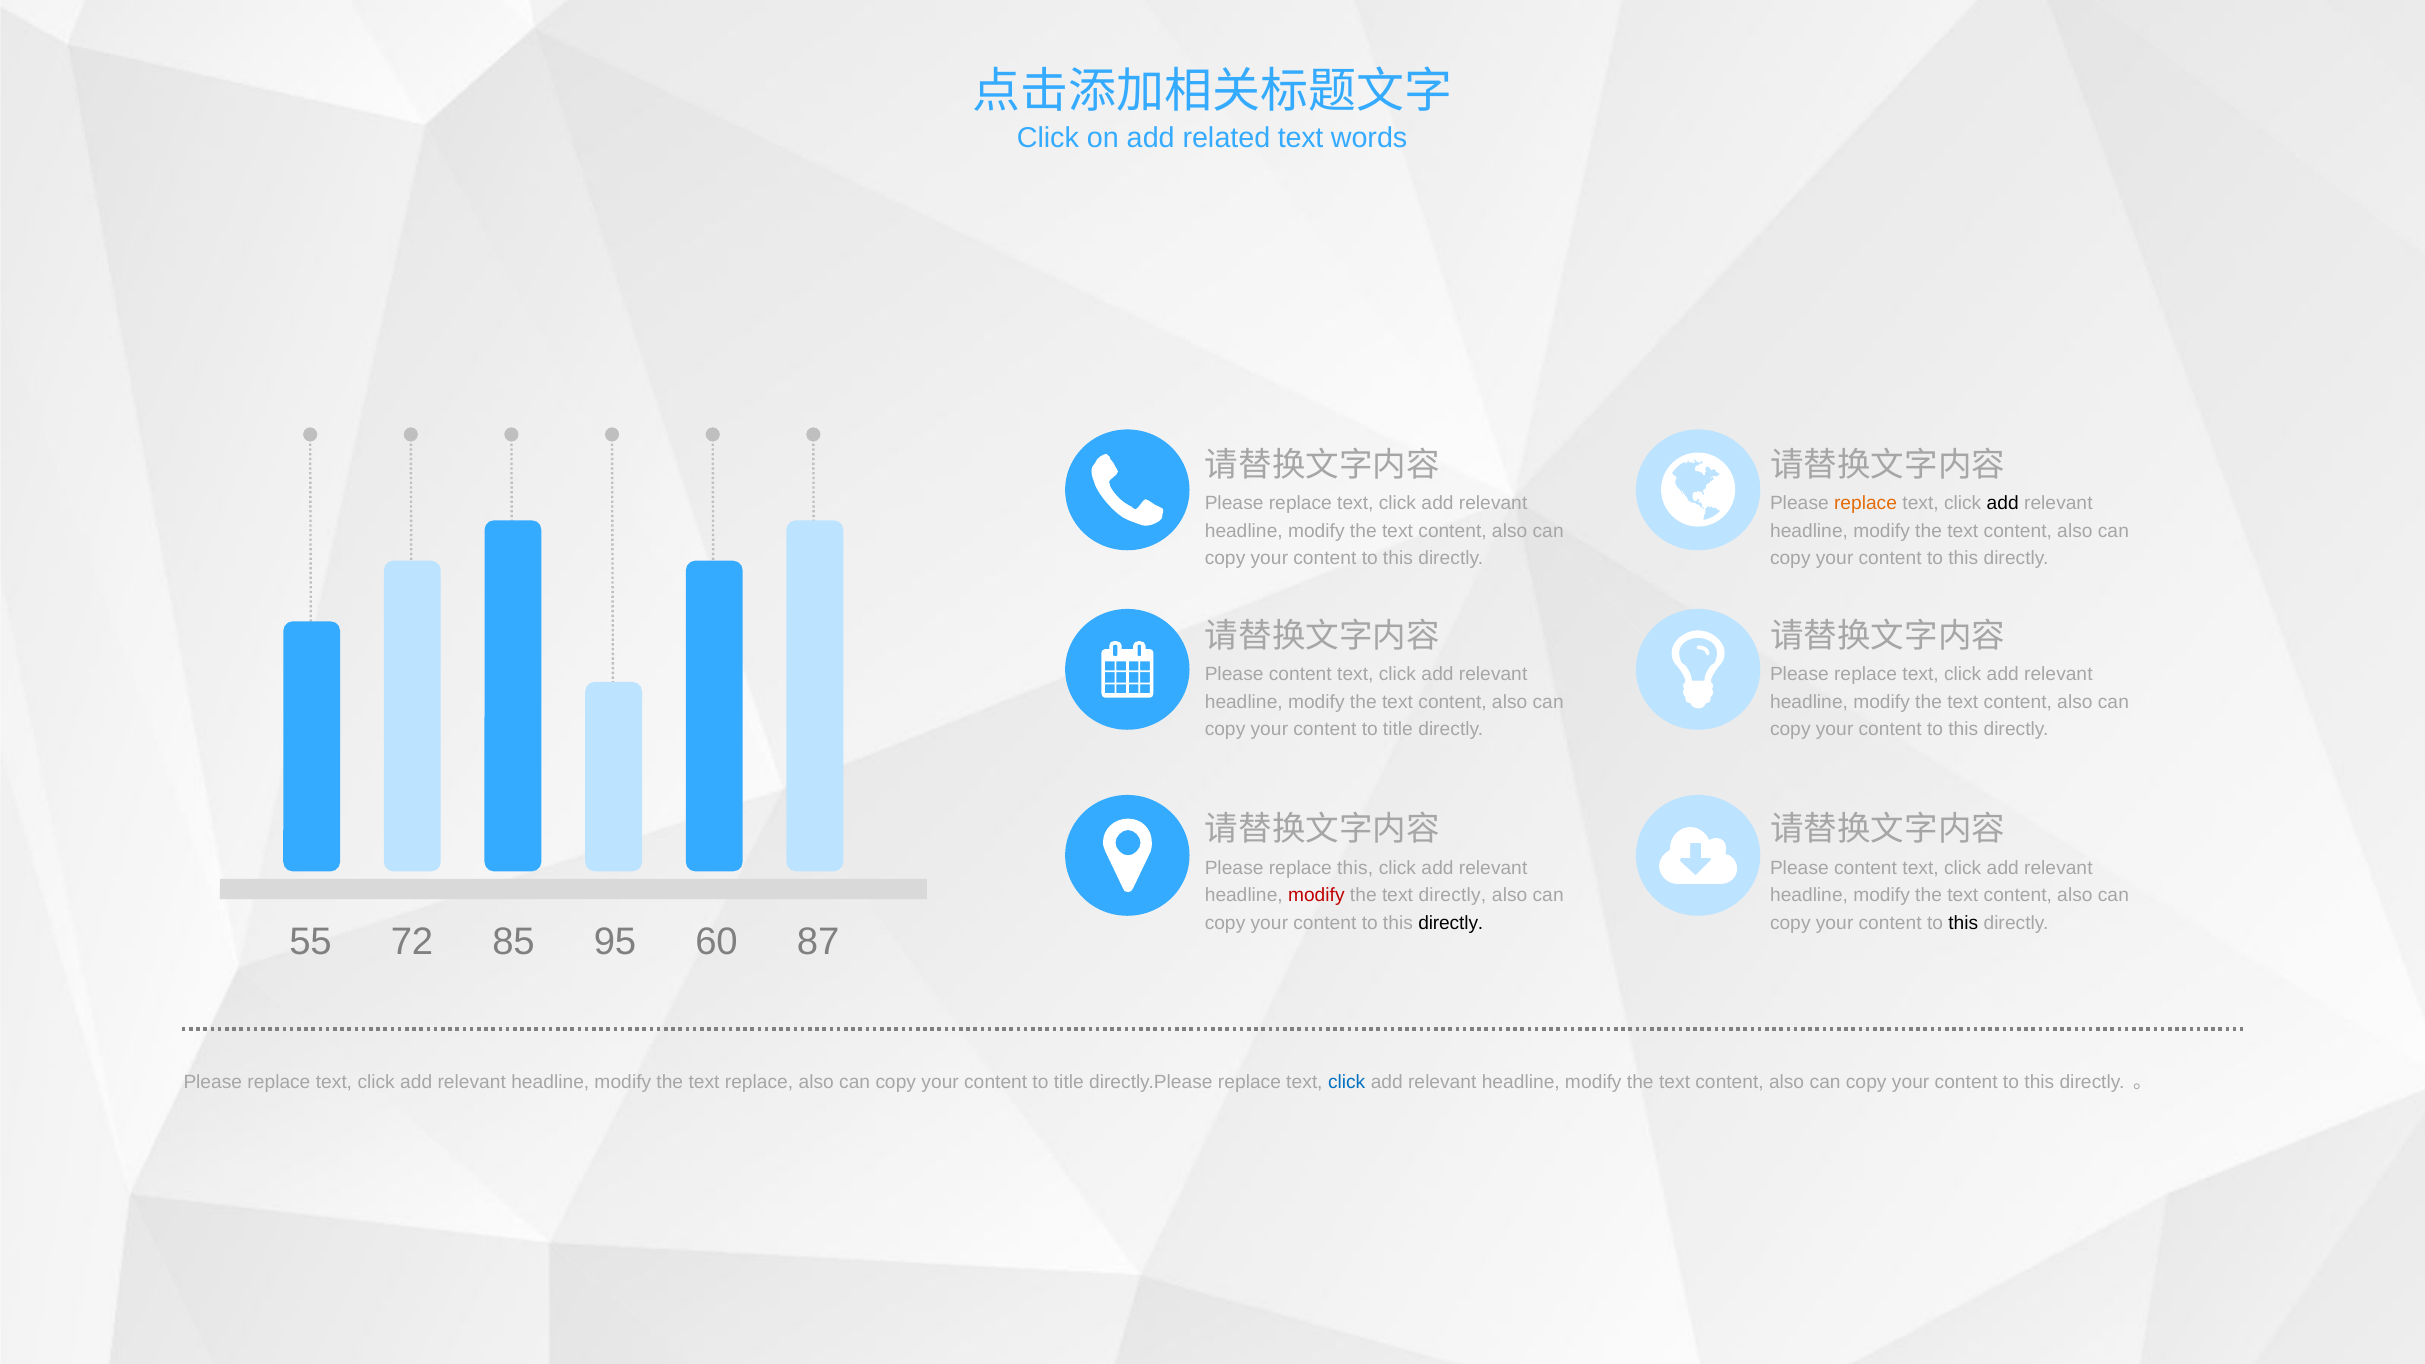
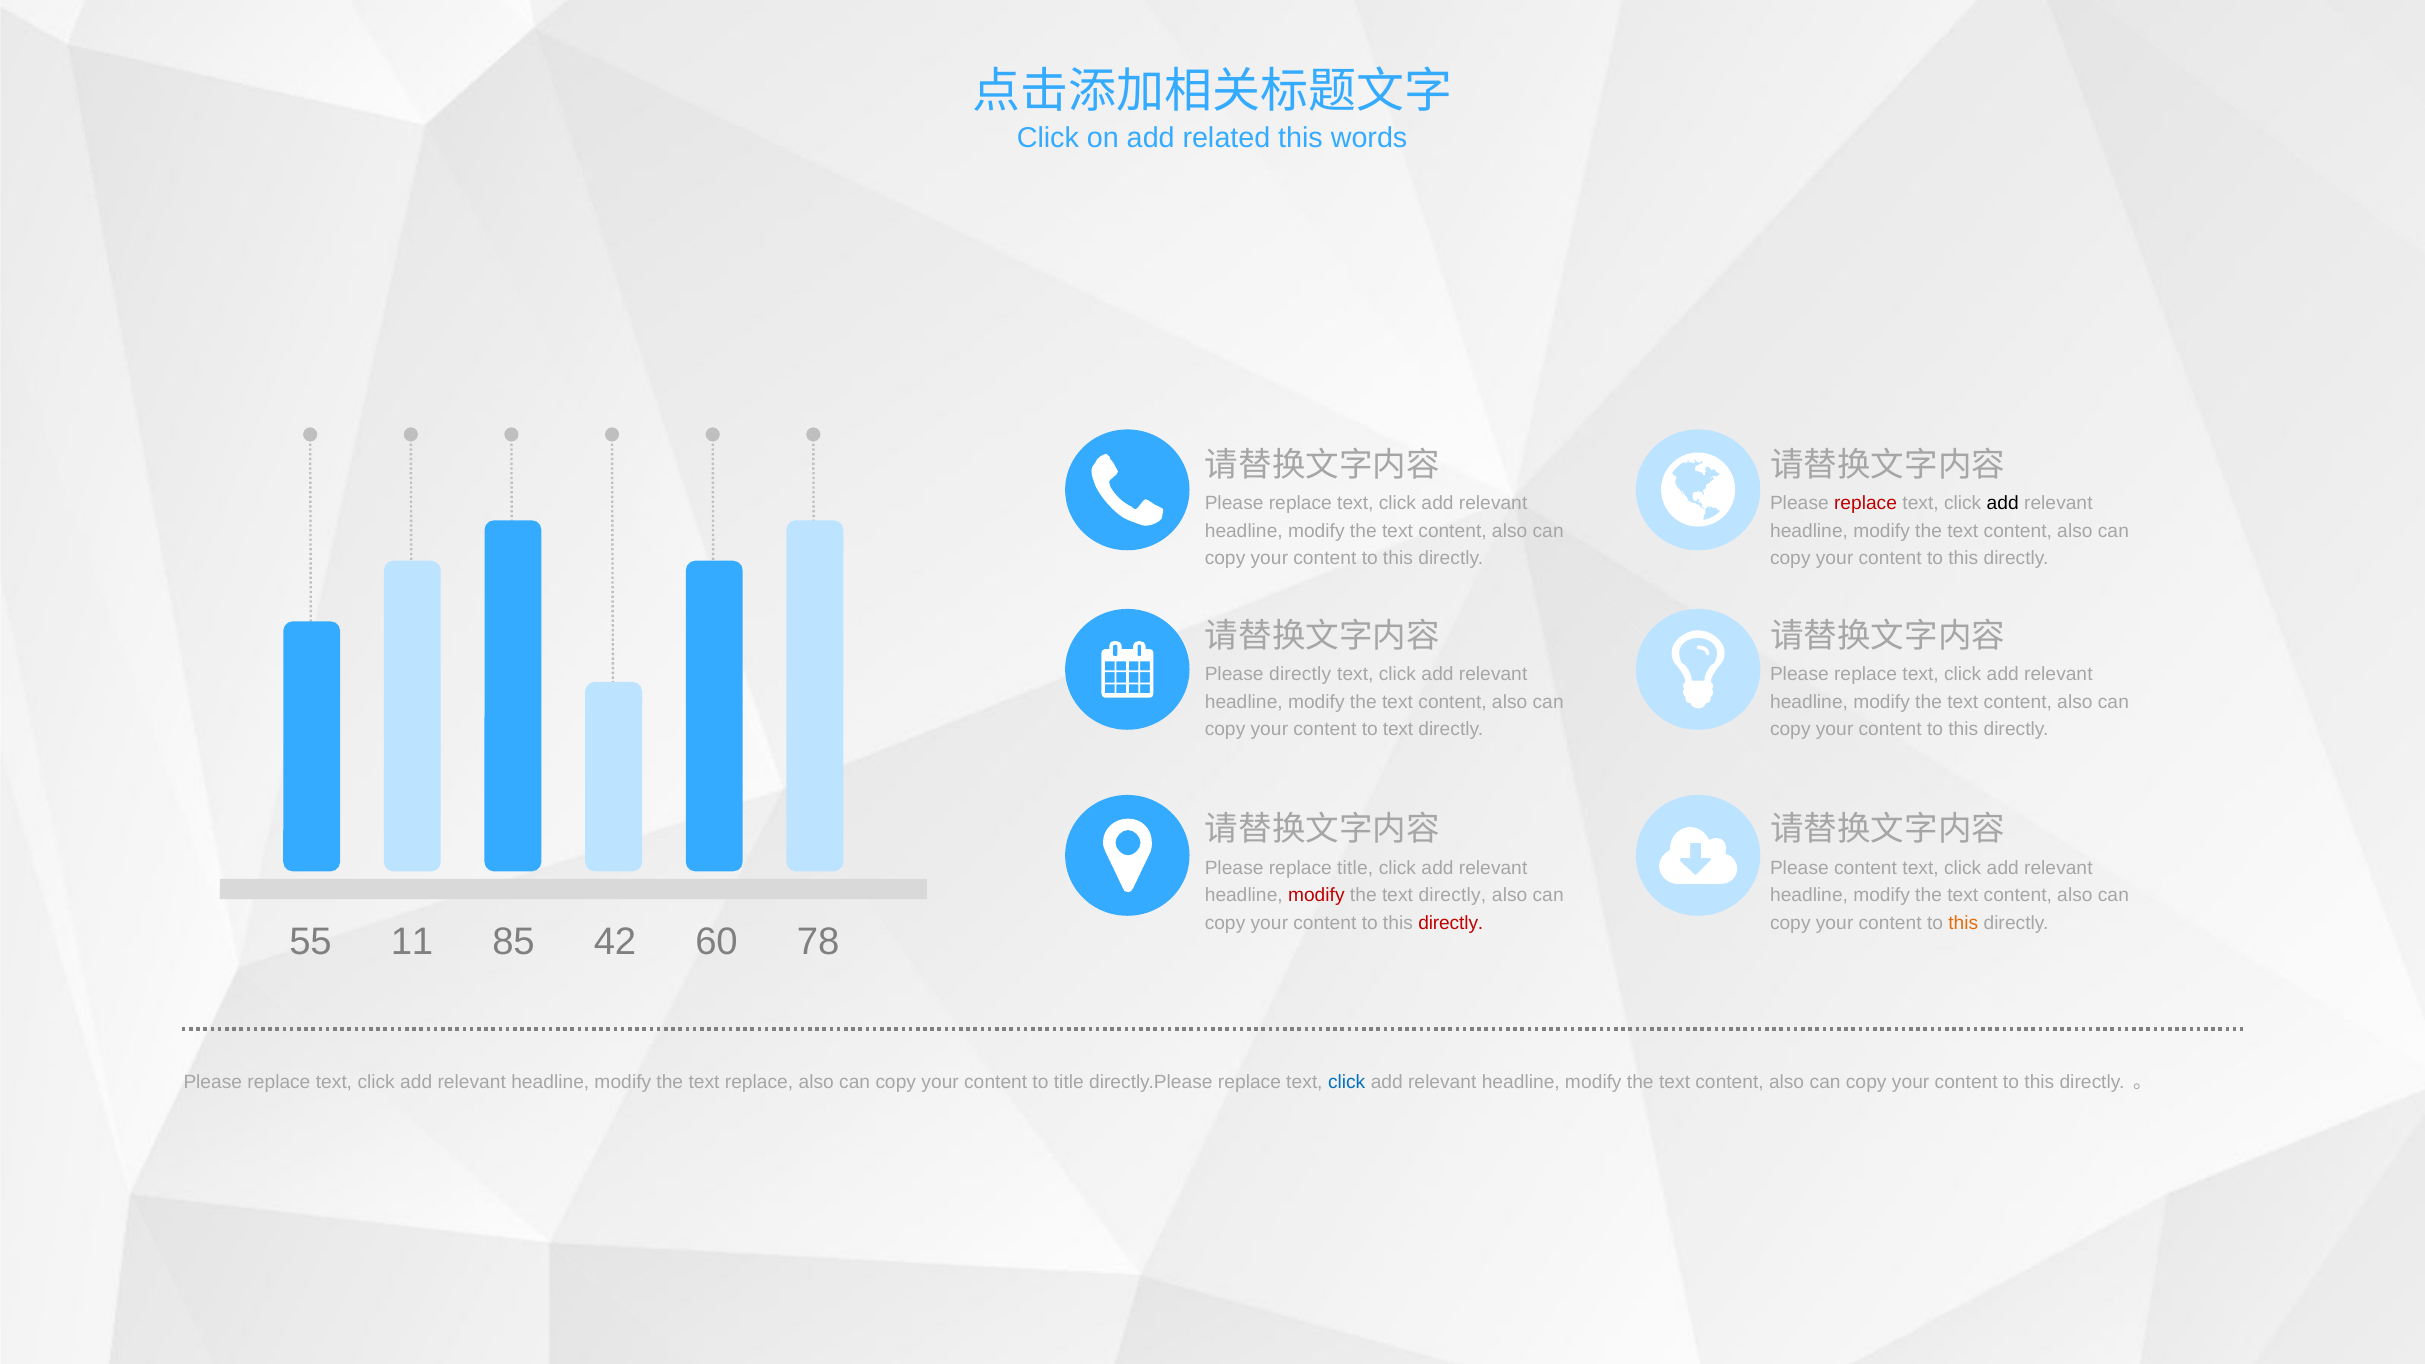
related text: text -> this (1301, 138)
replace colour: orange -> red (1866, 503)
content: content -> directly (1300, 675)
title: title -> text (1398, 730)
replace this: this -> title (1355, 868)
directly colour: black -> red (1451, 923)
this colour: black -> orange (1963, 923)
72: 72 -> 11 (412, 942)
95: 95 -> 42 (615, 942)
87: 87 -> 78 (818, 942)
